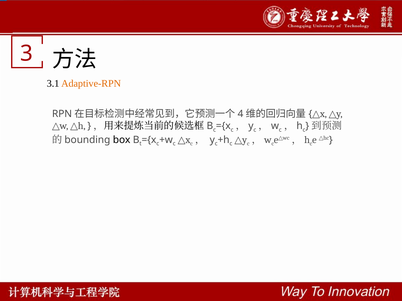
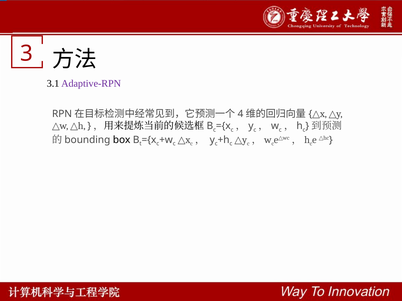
Adaptive-RPN colour: orange -> purple (91, 84)
